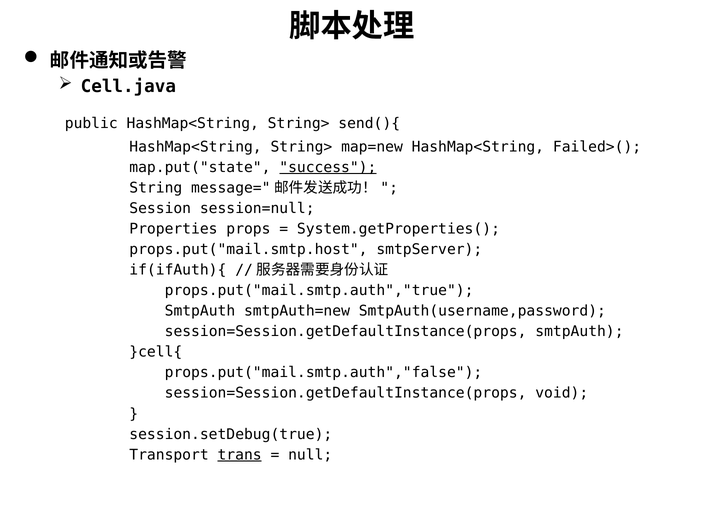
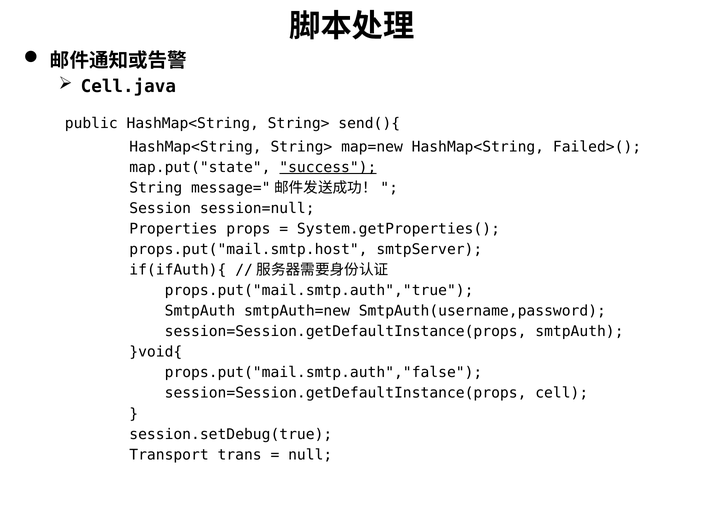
}cell{: }cell{ -> }void{ (156, 352)
void: void -> cell (562, 393)
trans underline: present -> none (240, 455)
